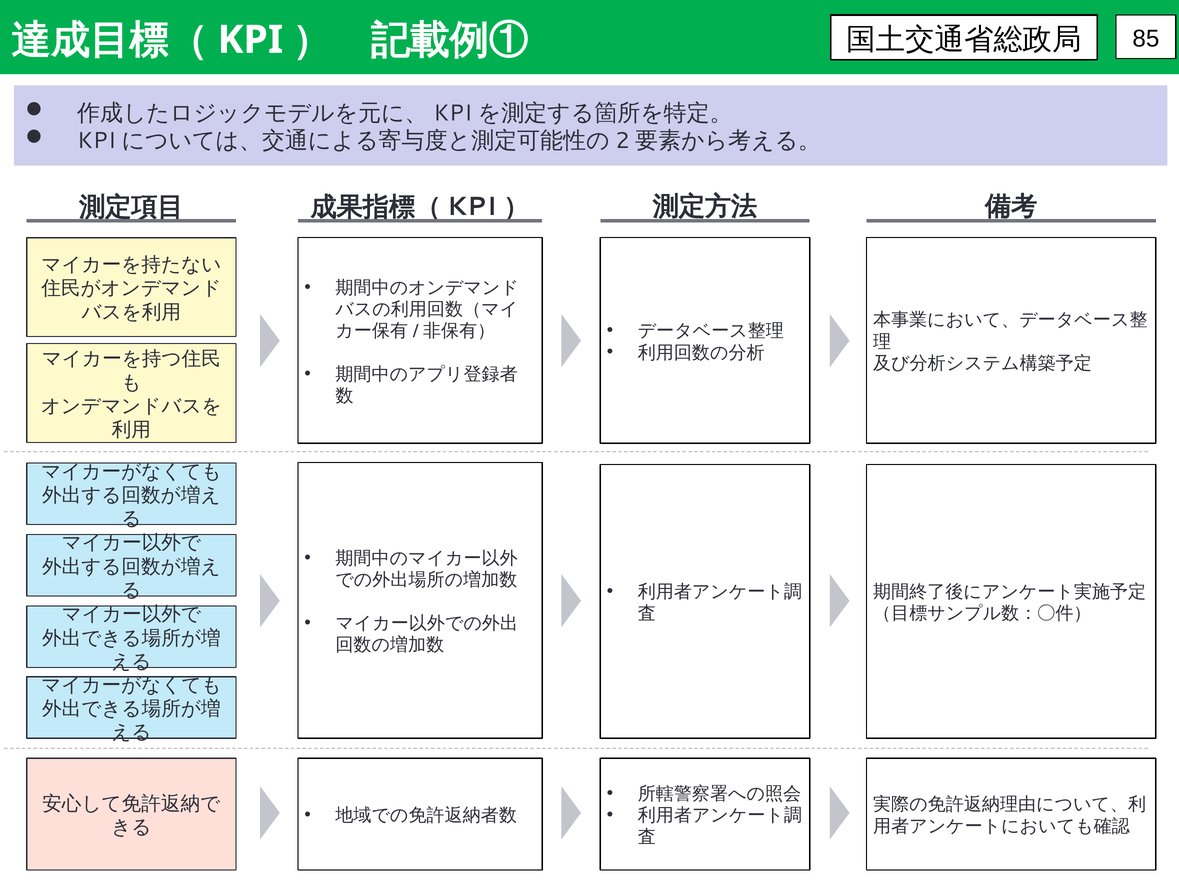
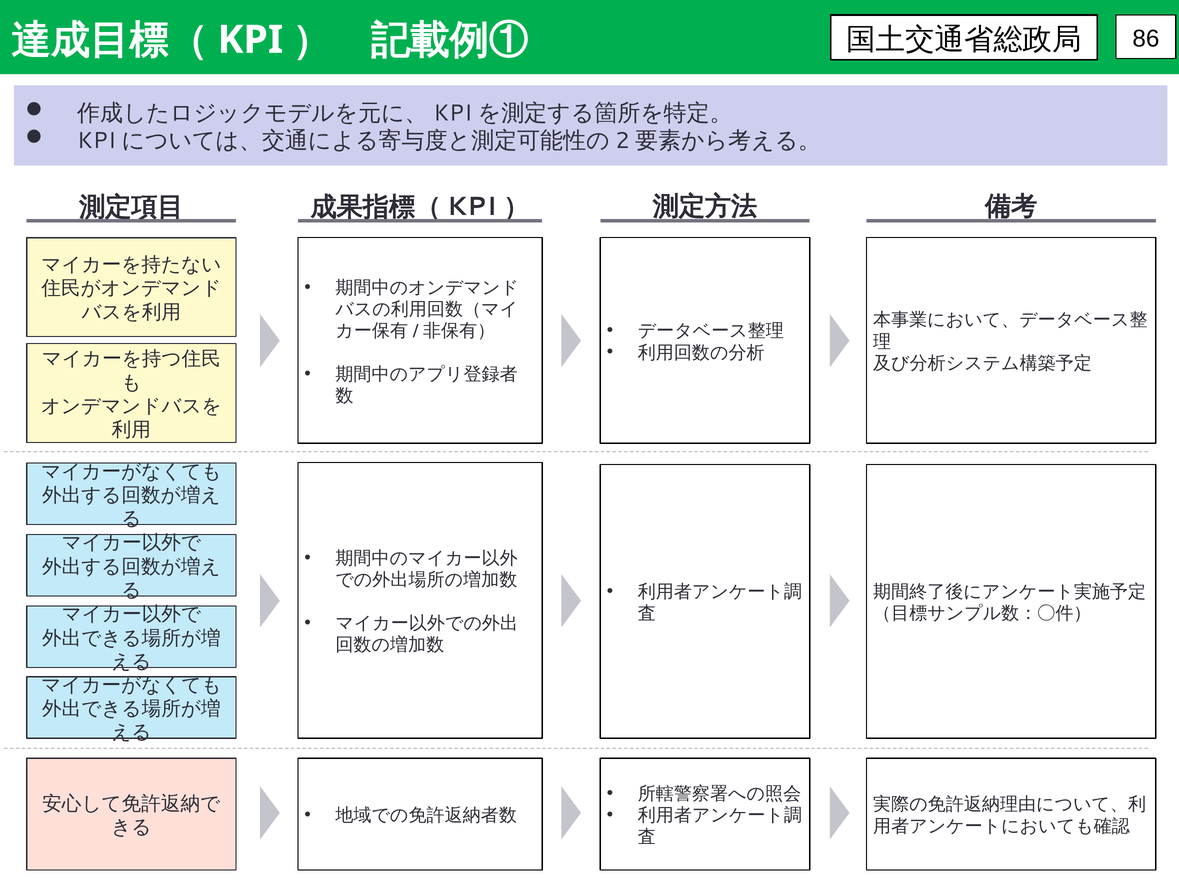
85: 85 -> 86 (1146, 39)
